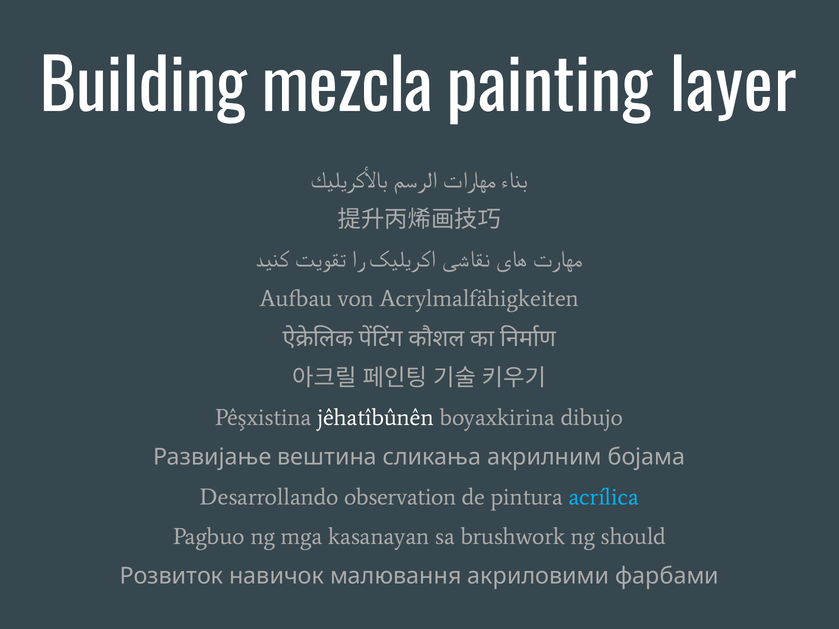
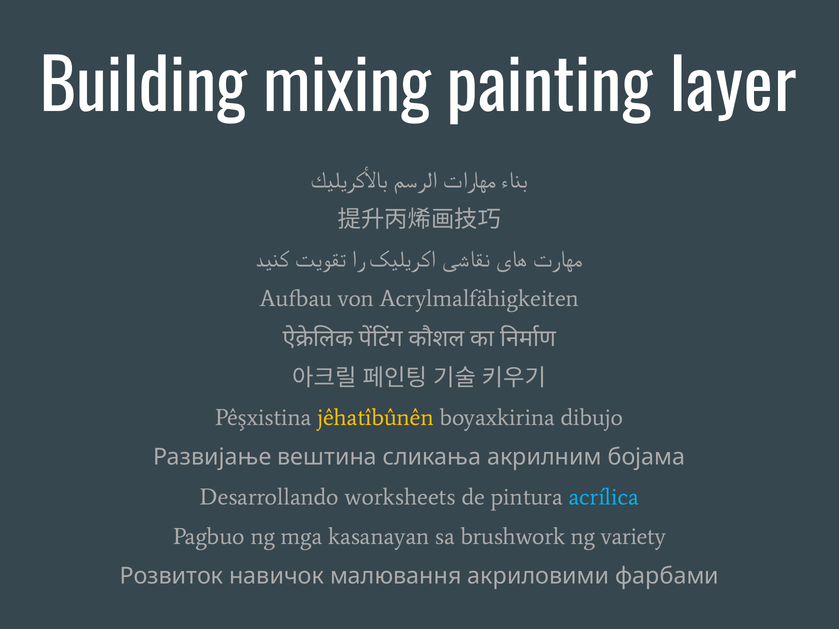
mezcla: mezcla -> mixing (347, 88)
jêhatîbûnên colour: white -> yellow (375, 418)
observation: observation -> worksheets (400, 497)
should: should -> variety (633, 537)
